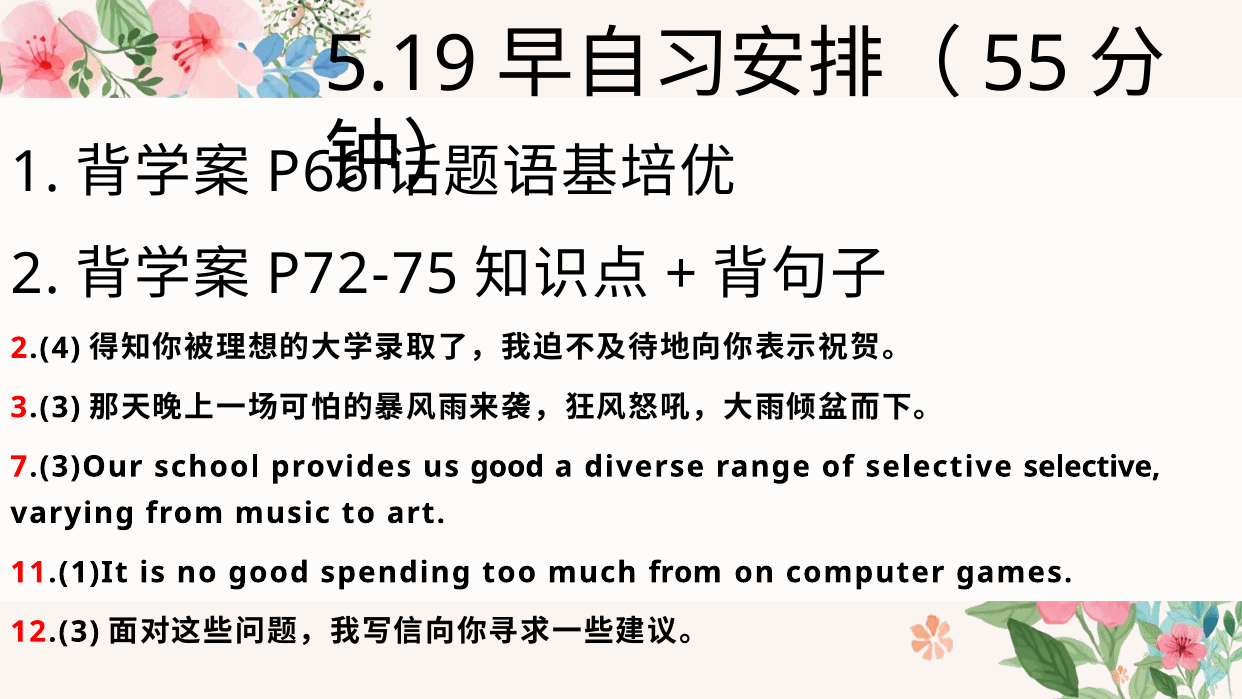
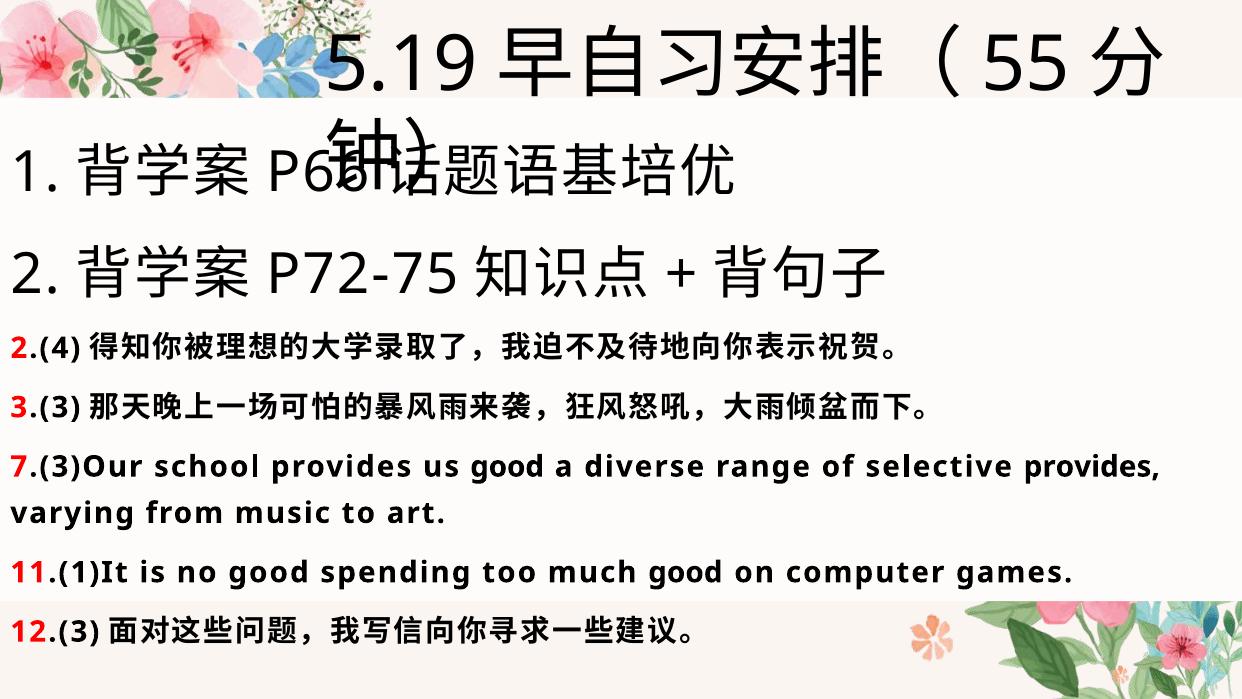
selective selective: selective -> provides (1092, 466)
much from: from -> good (685, 572)
